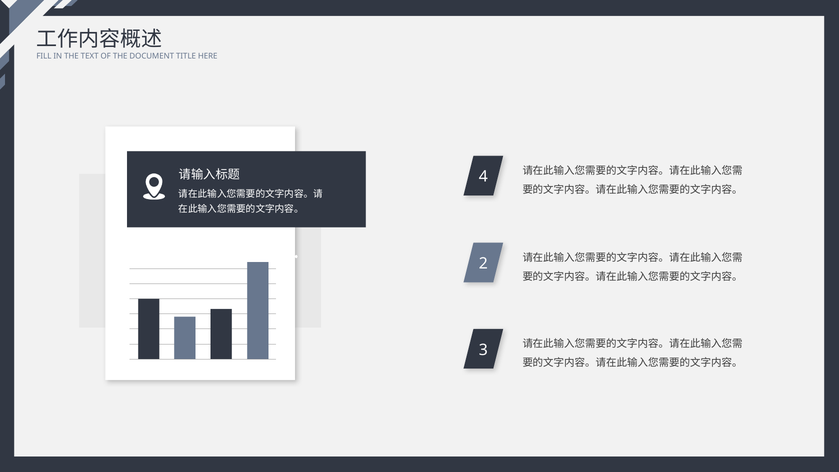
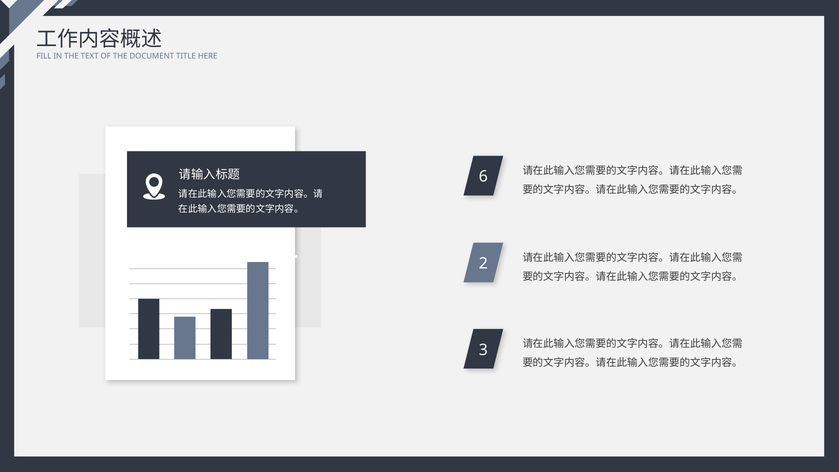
4: 4 -> 6 (483, 177)
